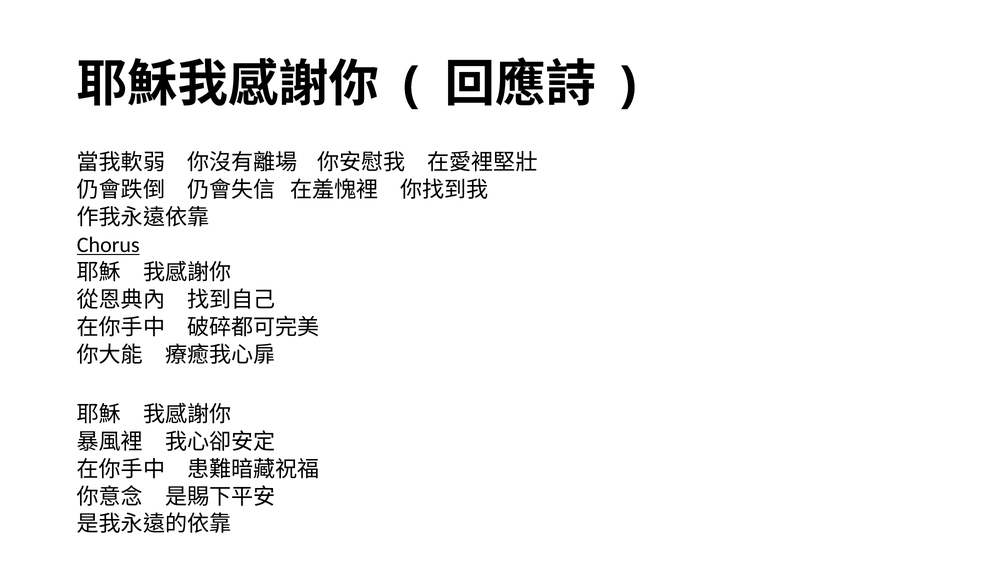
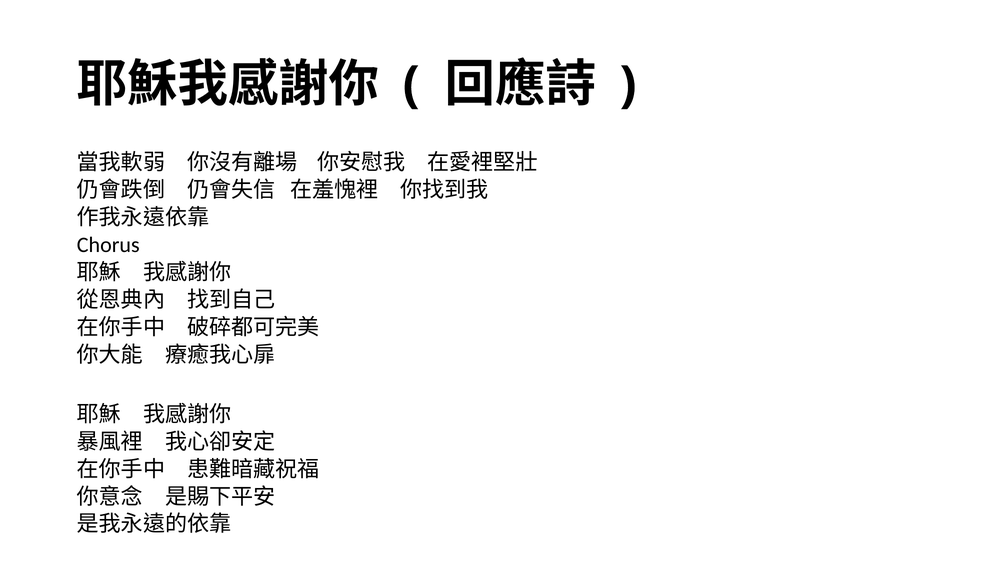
Chorus underline: present -> none (108, 245)
